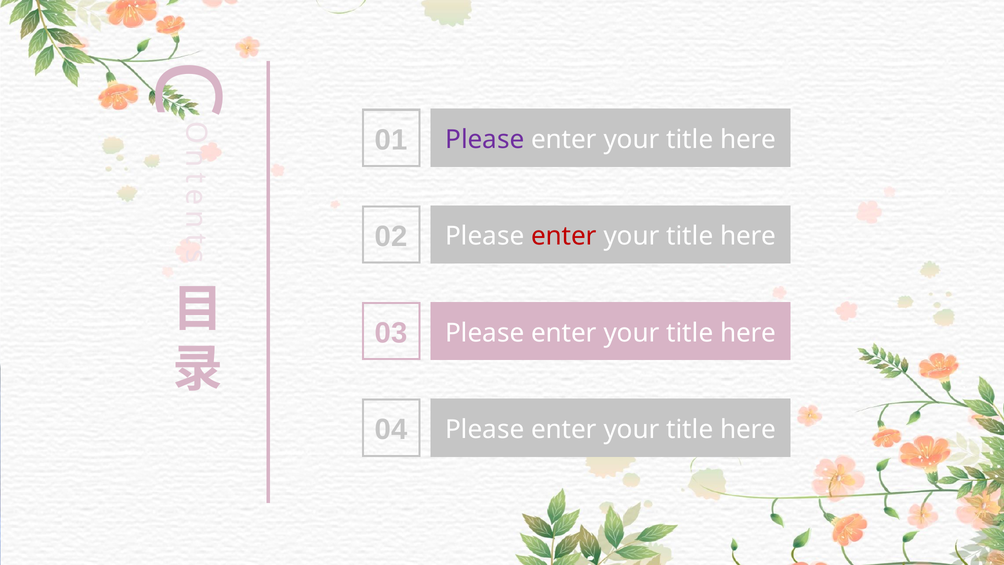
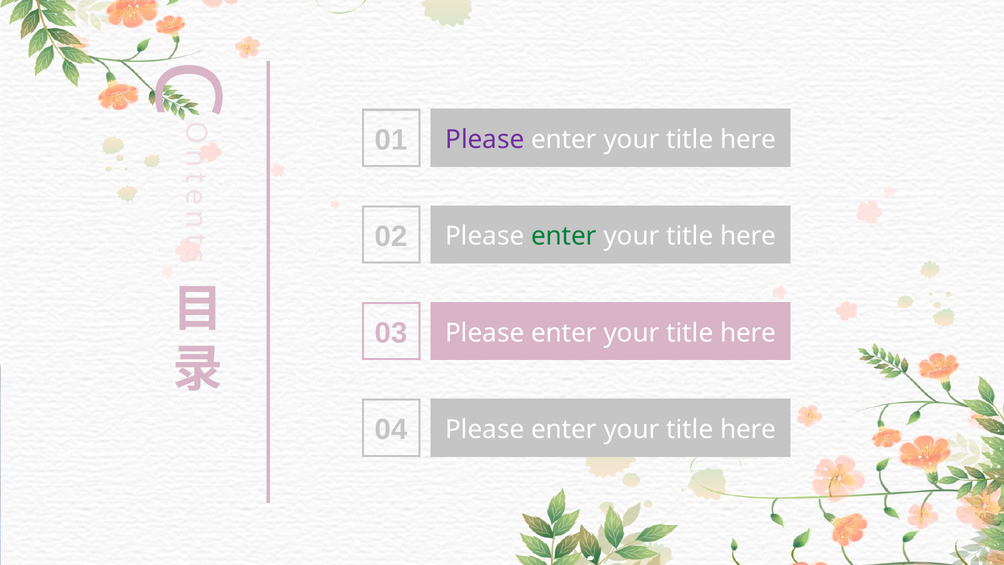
enter colour: red -> green (564, 236)
